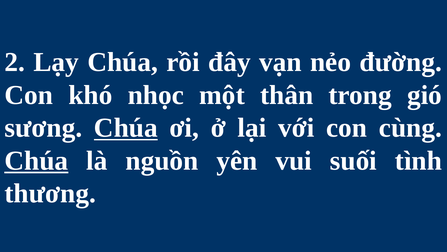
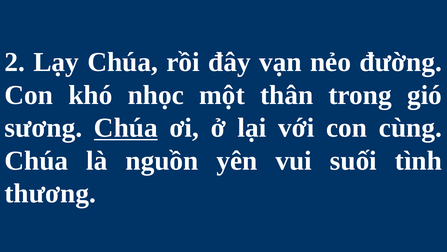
Chúa underline: present -> none (36, 160)
